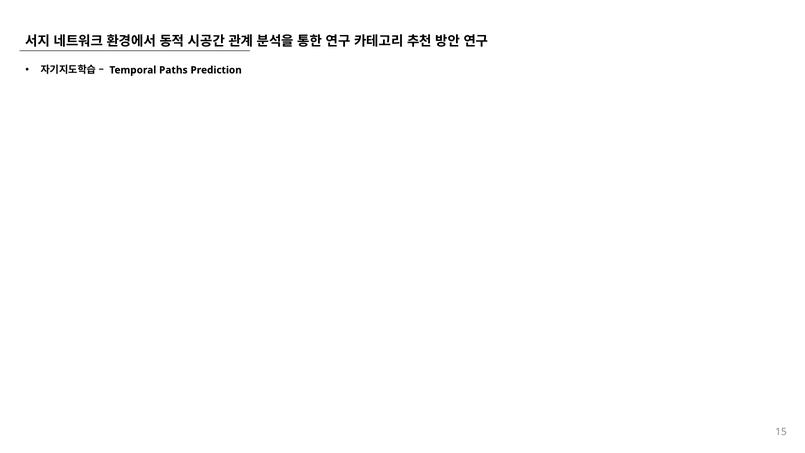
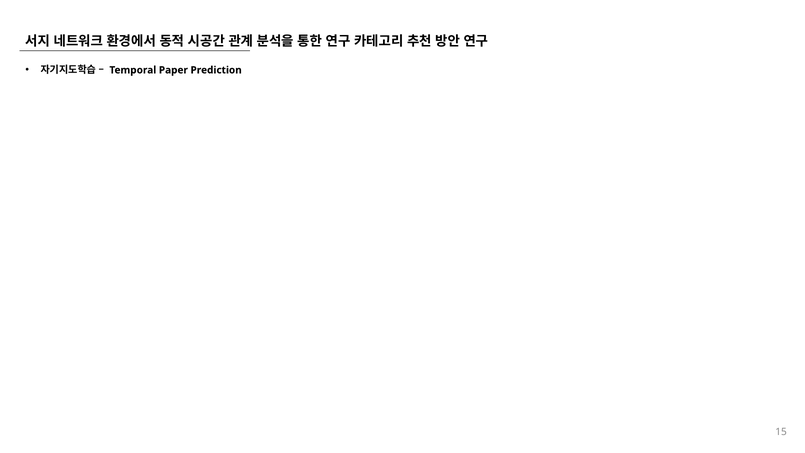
Paths: Paths -> Paper (173, 70)
